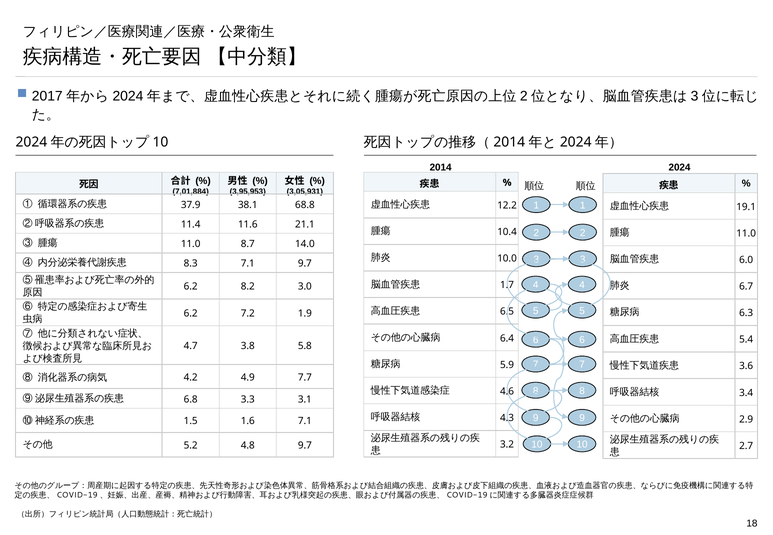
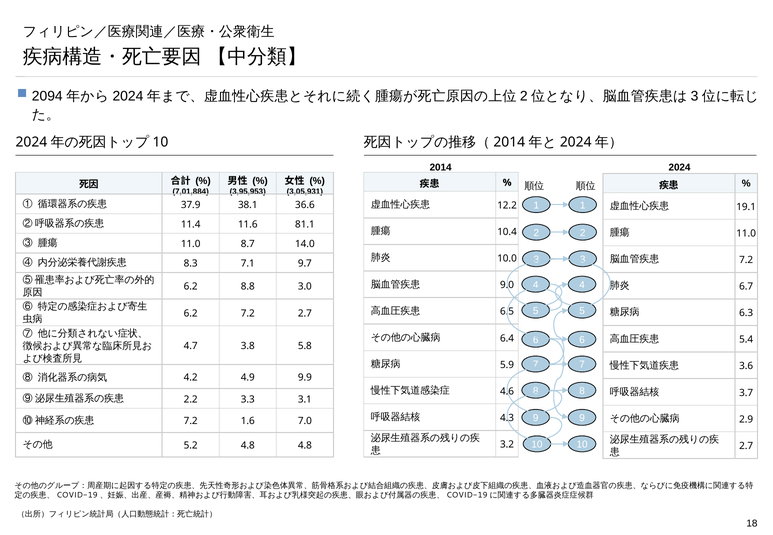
2017: 2017 -> 2094 (47, 96)
68.8: 68.8 -> 36.6 (305, 205)
21.1: 21.1 -> 81.1 (305, 224)
6.0: 6.0 -> 7.2 (746, 260)
1.7: 1.7 -> 9.0 (507, 285)
8.2: 8.2 -> 8.8 (248, 287)
7.2 1.9: 1.9 -> 2.7 (305, 313)
7.7: 7.7 -> 9.9 (305, 377)
3.4: 3.4 -> 3.7 (746, 393)
6.8: 6.8 -> 2.2 (191, 399)
1.5: 1.5 -> 7.2 (191, 421)
1.6 7.1: 7.1 -> 7.0 (305, 421)
4.8 9.7: 9.7 -> 4.8 (305, 446)
